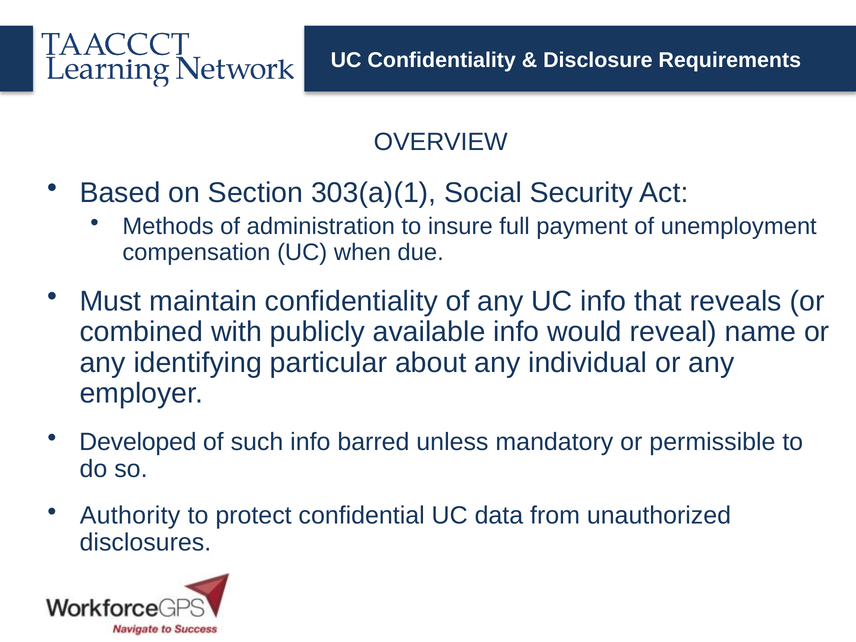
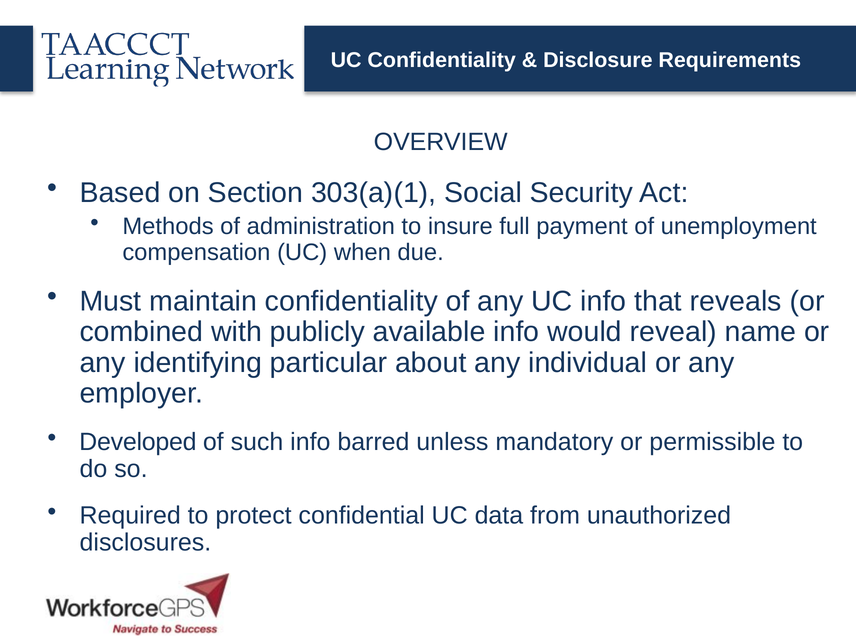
Authority: Authority -> Required (130, 516)
